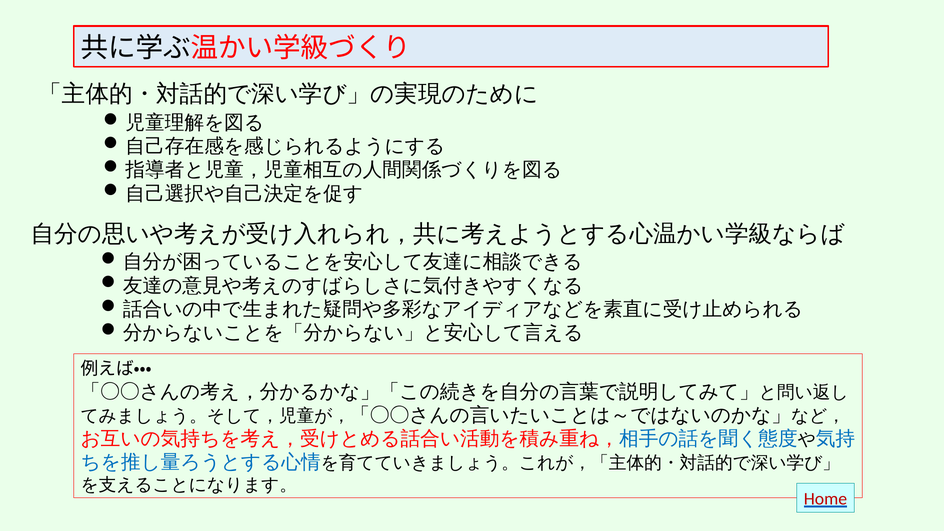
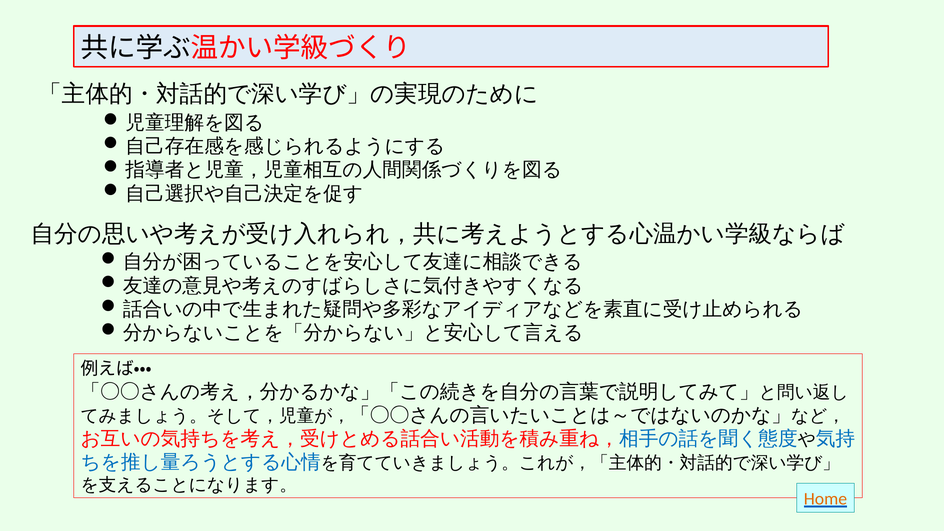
Home colour: red -> orange (825, 499)
